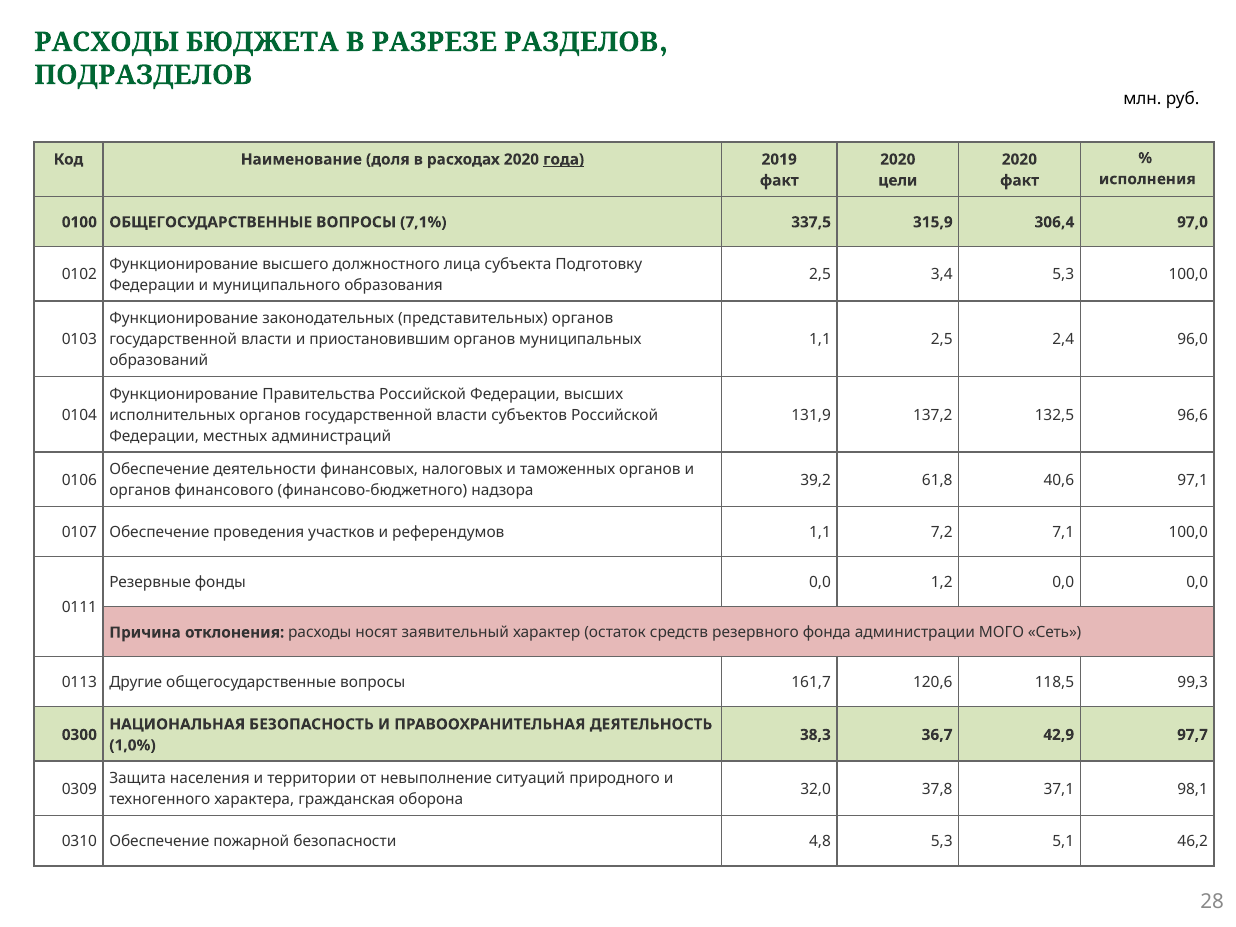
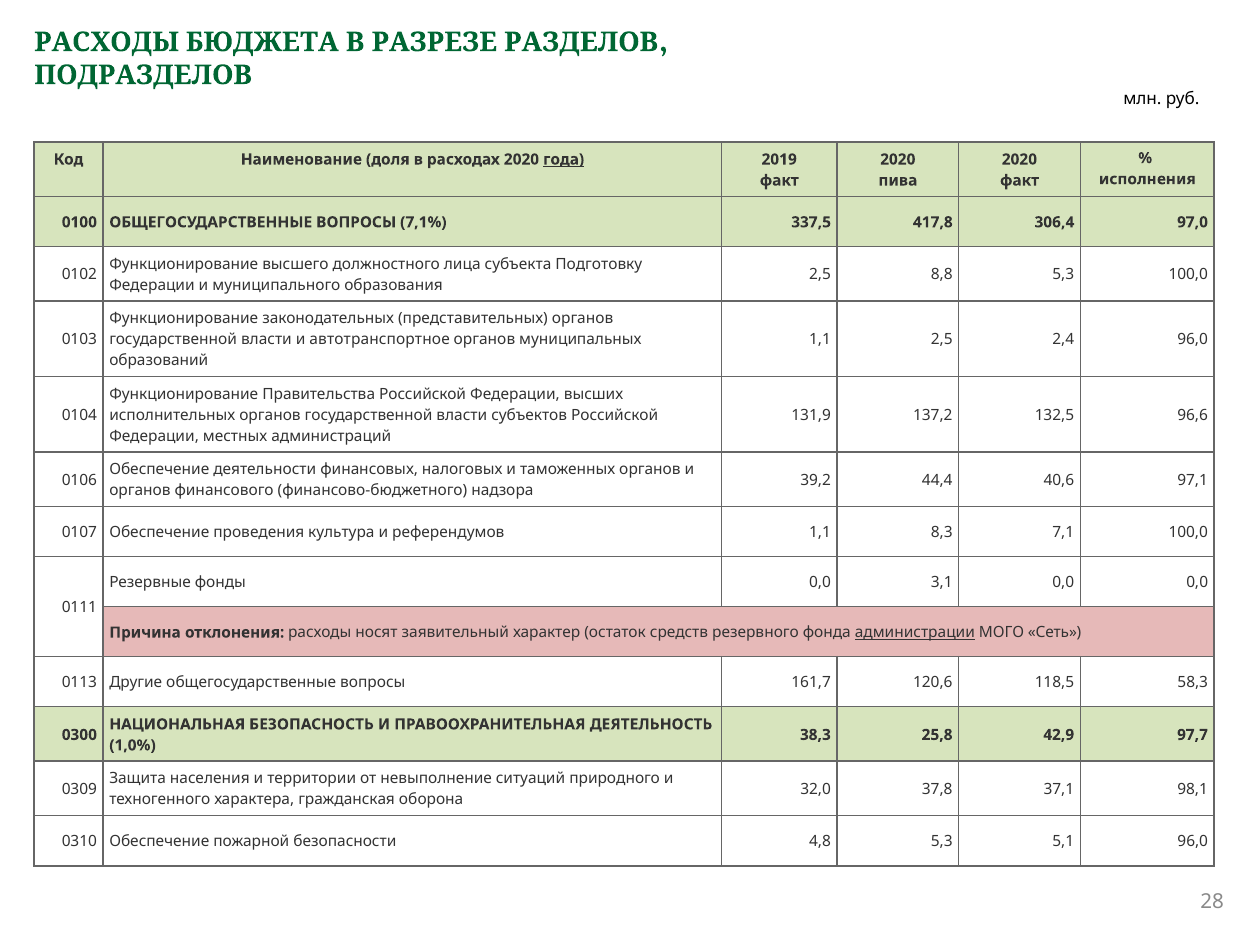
цели: цели -> пива (898, 180)
315,9: 315,9 -> 417,8 (933, 222)
3,4: 3,4 -> 8,8 (942, 275)
приостановившим: приостановившим -> автотранспортное (380, 339)
61,8: 61,8 -> 44,4 (937, 480)
участков: участков -> культура (341, 532)
7,2: 7,2 -> 8,3 (942, 532)
1,2: 1,2 -> 3,1 (942, 582)
администрации underline: none -> present (915, 632)
99,3: 99,3 -> 58,3 (1193, 683)
36,7: 36,7 -> 25,8 (937, 735)
5,1 46,2: 46,2 -> 96,0 (1193, 842)
